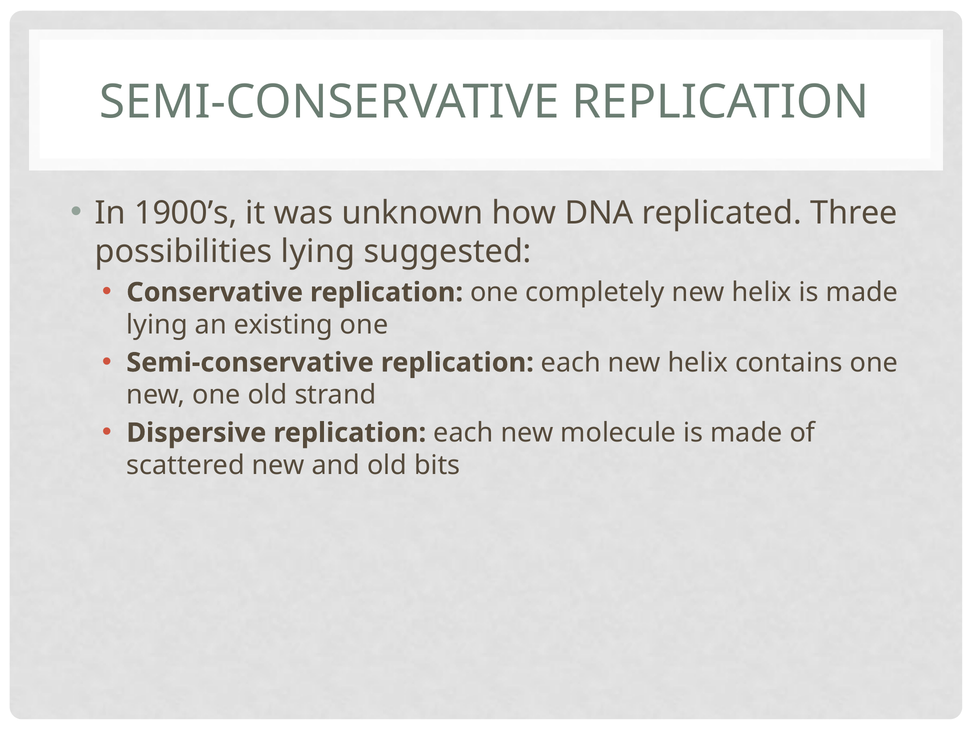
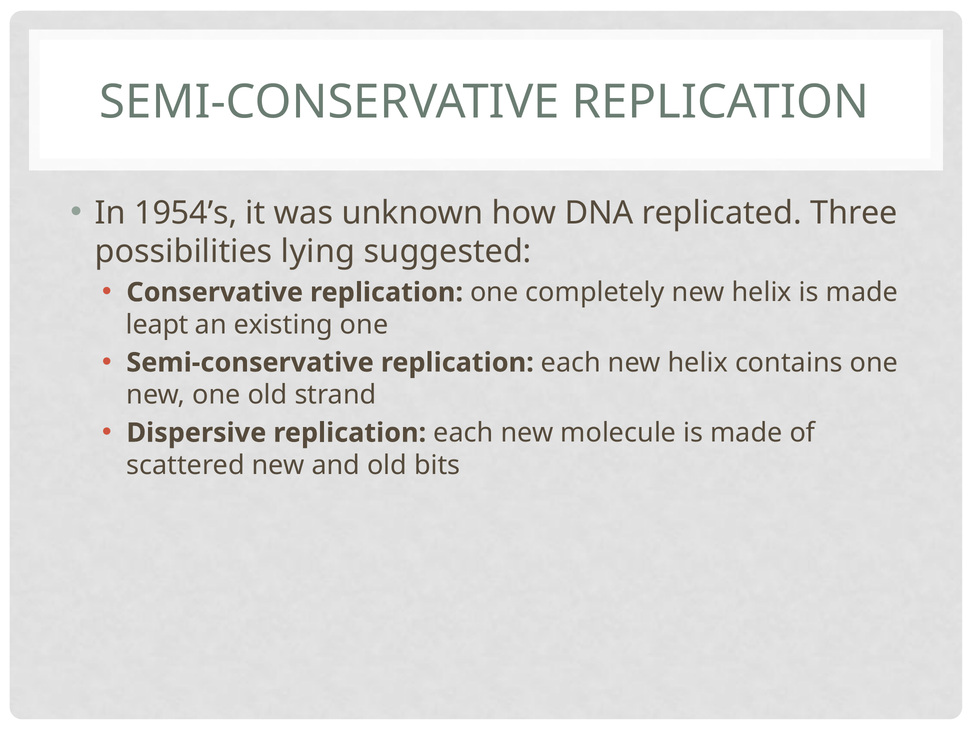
1900’s: 1900’s -> 1954’s (186, 213)
lying: lying -> leapt (157, 325)
